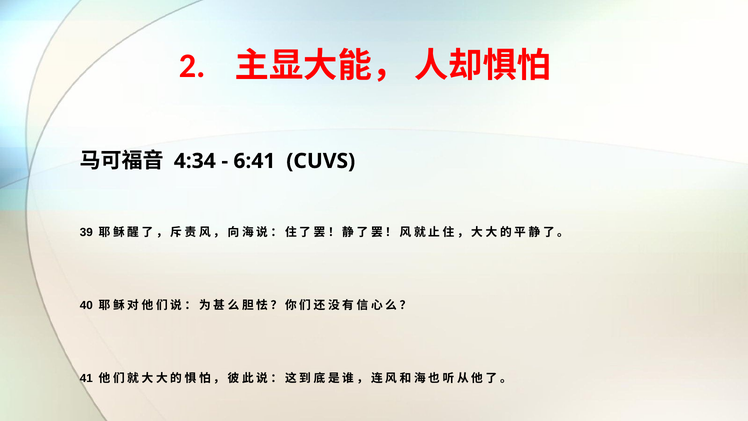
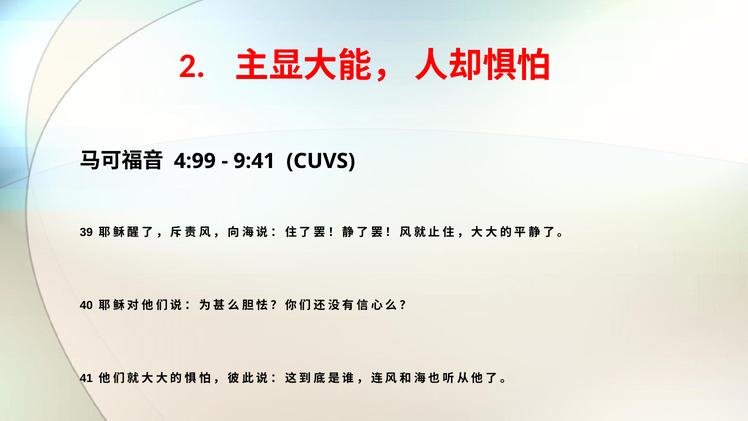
4:34: 4:34 -> 4:99 (195, 161)
6:41: 6:41 -> 9:41 (254, 161)
